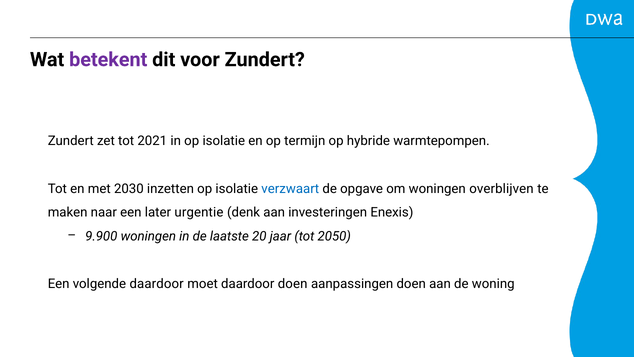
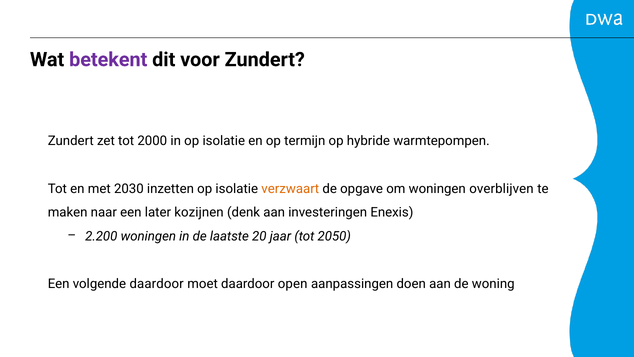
2021: 2021 -> 2000 (152, 141)
verzwaart colour: blue -> orange (290, 188)
urgentie: urgentie -> kozijnen (199, 212)
9.900: 9.900 -> 2.200 (101, 236)
daardoor doen: doen -> open (293, 284)
